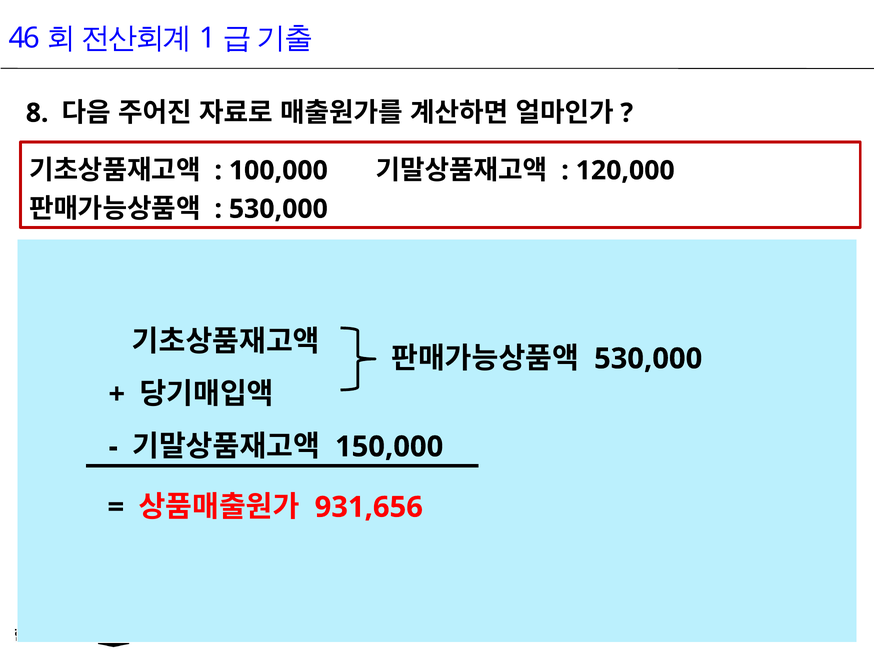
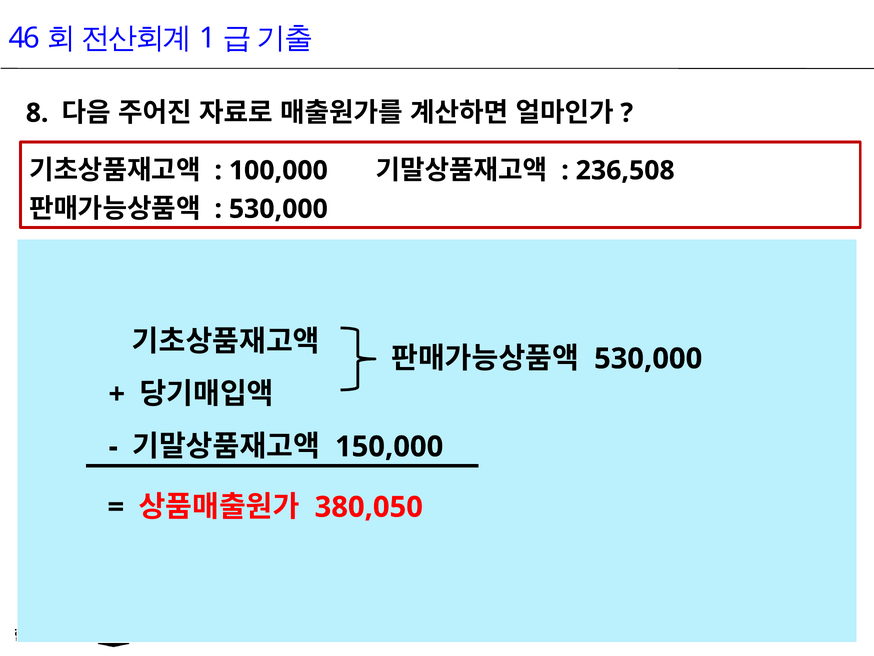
120,000: 120,000 -> 236,508 (625, 170)
931,656: 931,656 -> 380,050 (369, 507)
